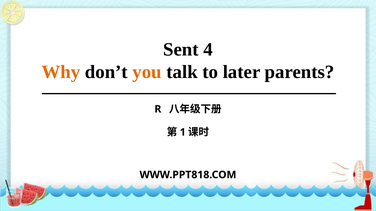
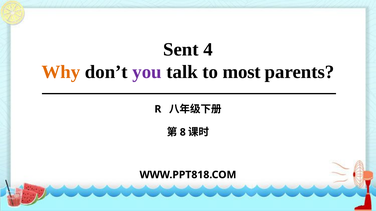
you colour: orange -> purple (147, 72)
later: later -> most (242, 72)
1: 1 -> 8 (183, 132)
